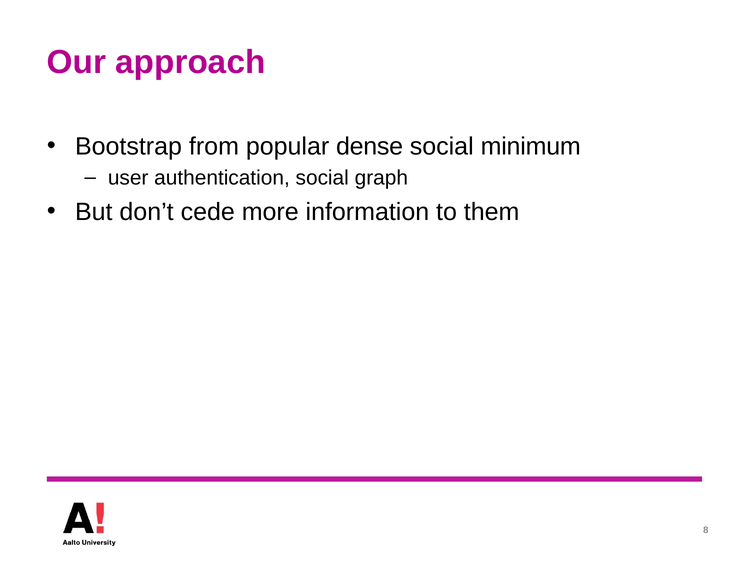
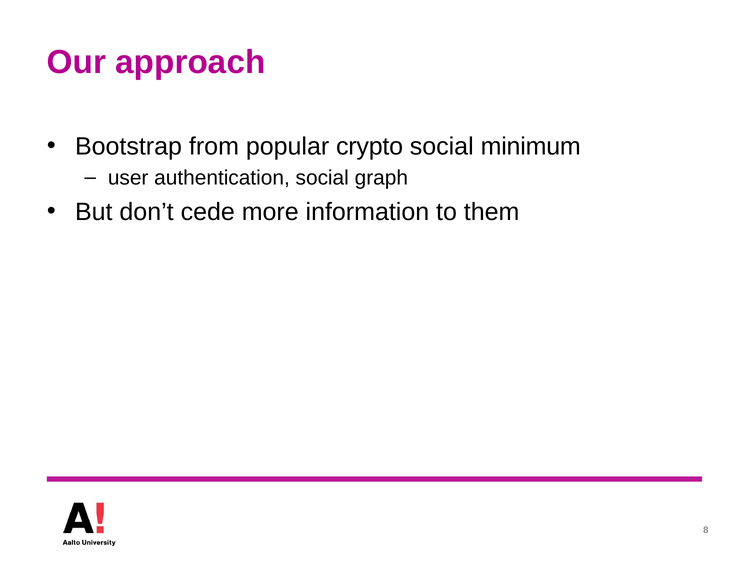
dense: dense -> crypto (370, 147)
